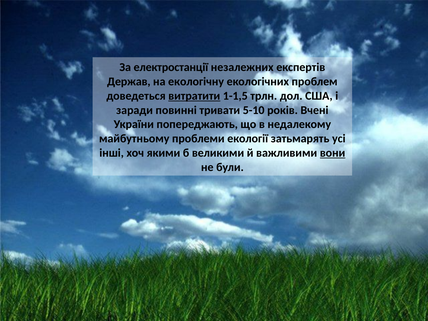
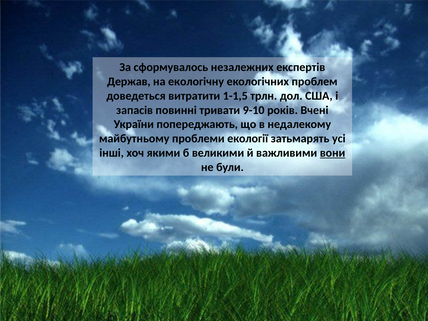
електростанції: електростанції -> сформувалось (171, 67)
витратити underline: present -> none (194, 96)
заради: заради -> запасів (135, 110)
5-10: 5-10 -> 9-10 (254, 110)
